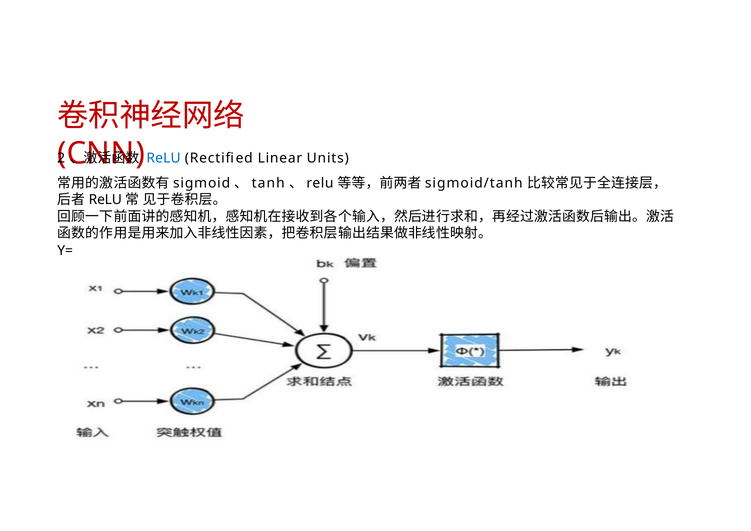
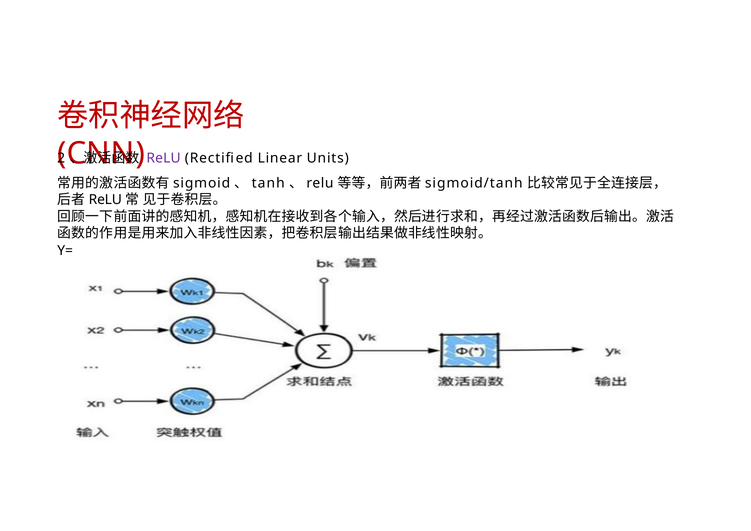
ReLU colour: blue -> purple (164, 158)
